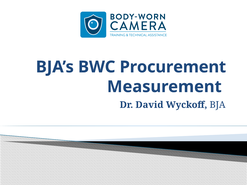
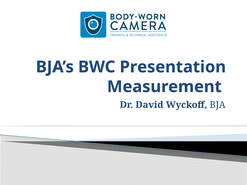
Procurement: Procurement -> Presentation (173, 67)
